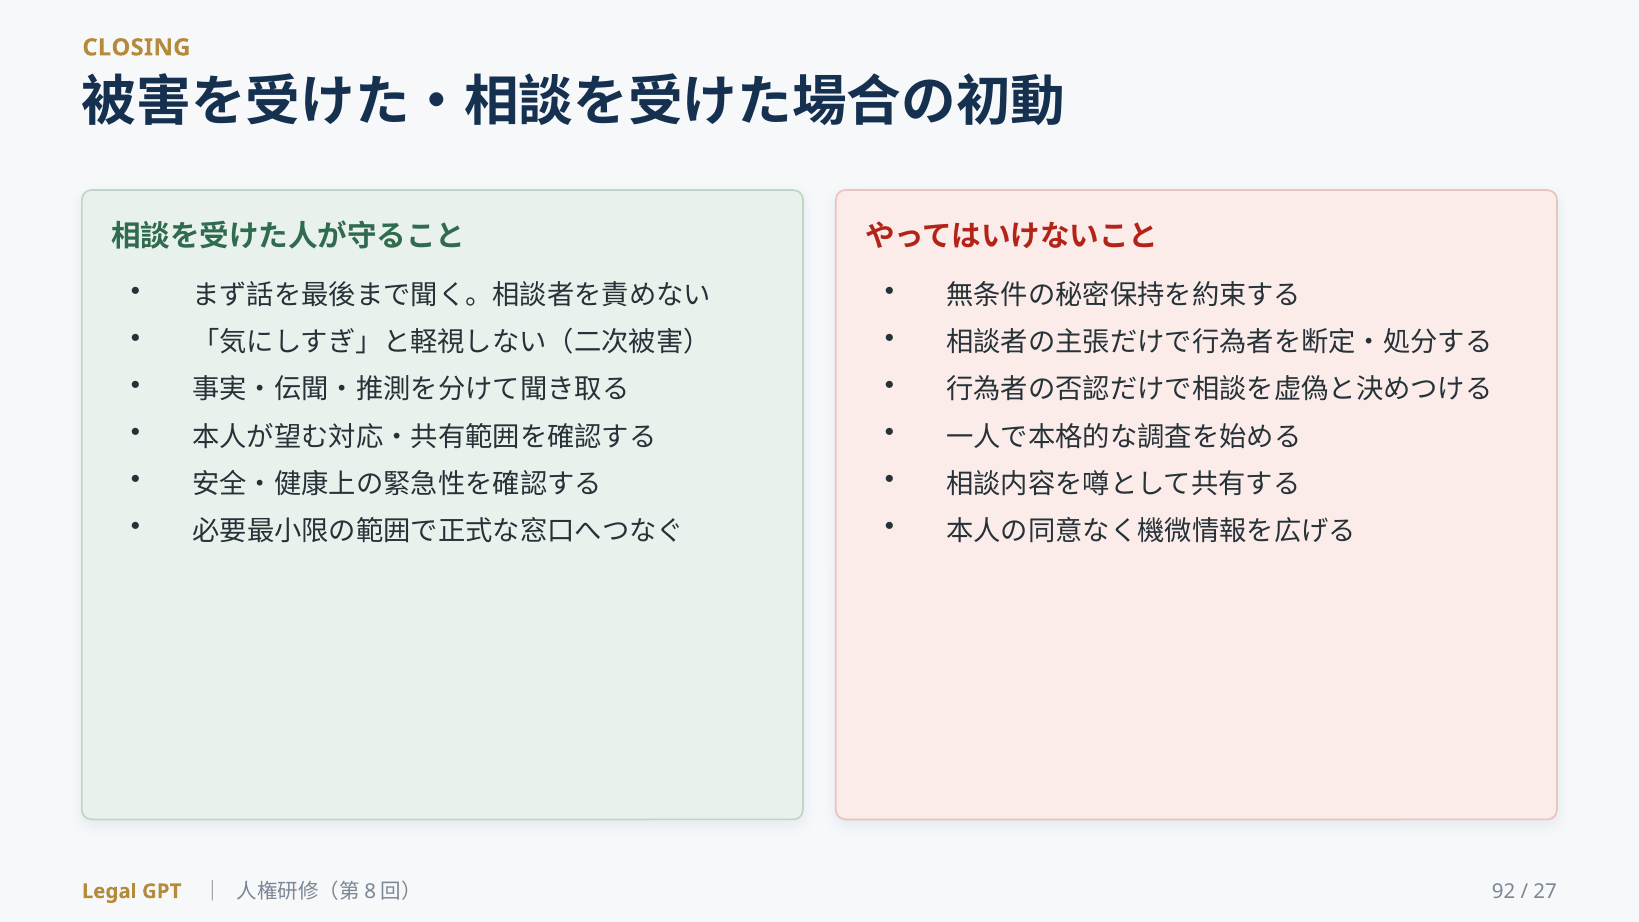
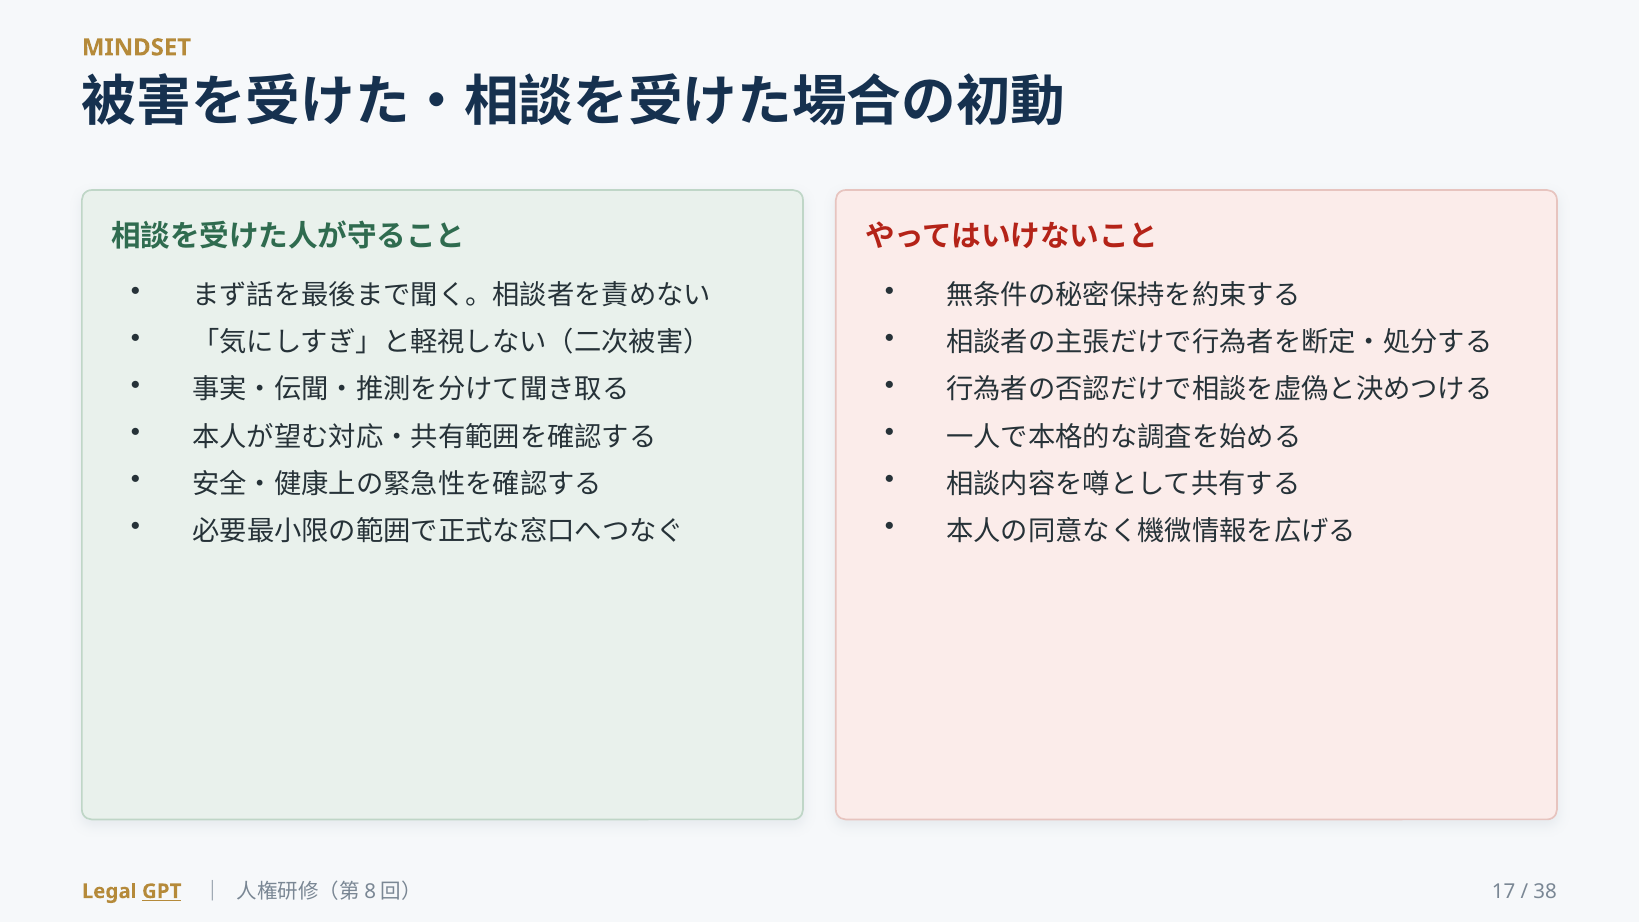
CLOSING: CLOSING -> MINDSET (136, 48)
GPT underline: none -> present (162, 891)
92: 92 -> 17 (1504, 891)
27: 27 -> 38 (1545, 891)
